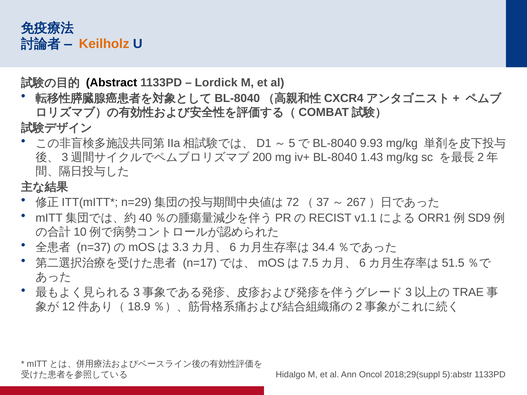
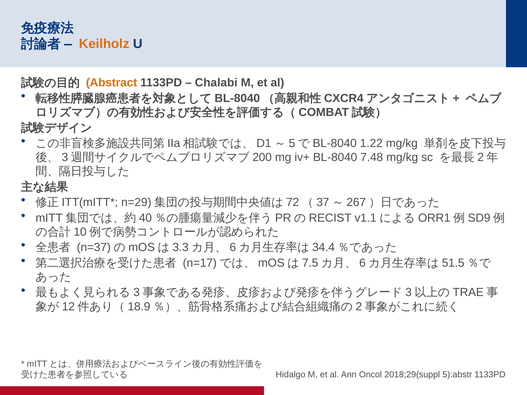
Abstract colour: black -> orange (112, 83)
Lordick: Lordick -> Chalabi (216, 83)
9.93: 9.93 -> 1.22 (371, 143)
1.43: 1.43 -> 7.48 (372, 157)
